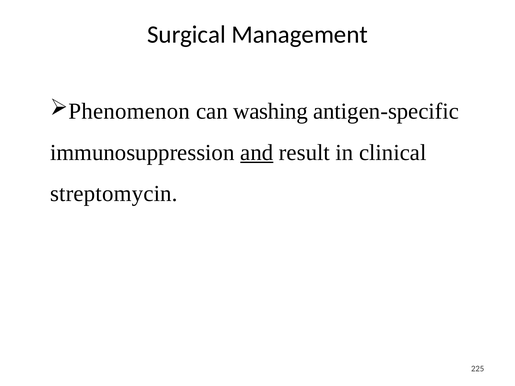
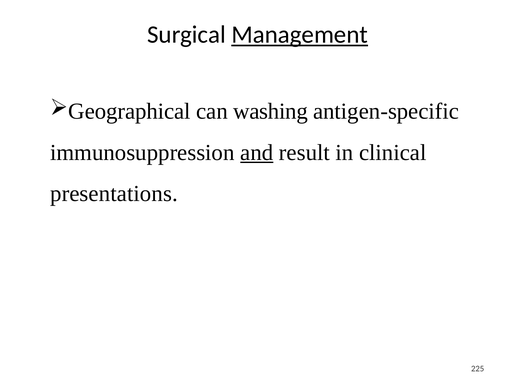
Management underline: none -> present (300, 35)
Phenomenon: Phenomenon -> Geographical (129, 111)
streptomycin: streptomycin -> presentations (114, 194)
